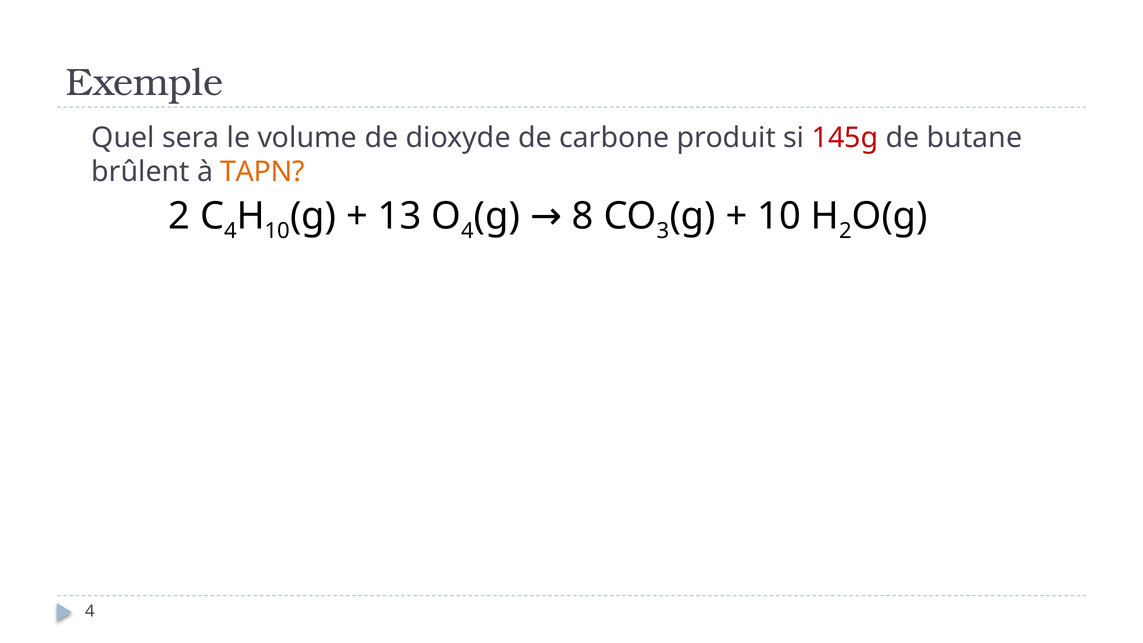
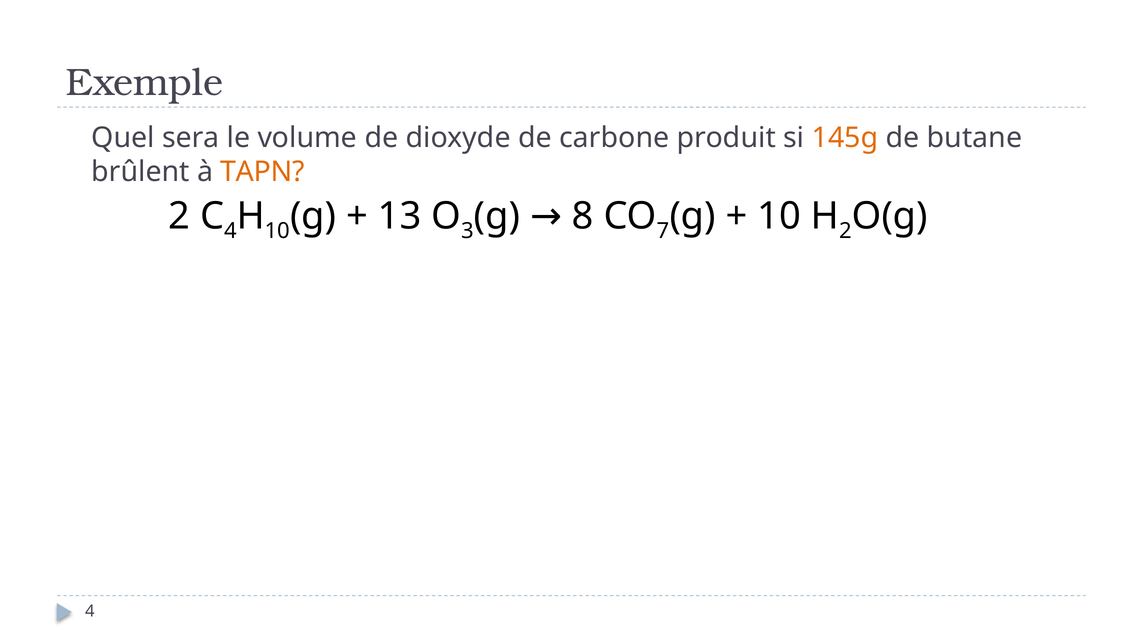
145g colour: red -> orange (845, 138)
3: 3 -> 7 (663, 231)
4: 4 -> 3 (468, 231)
